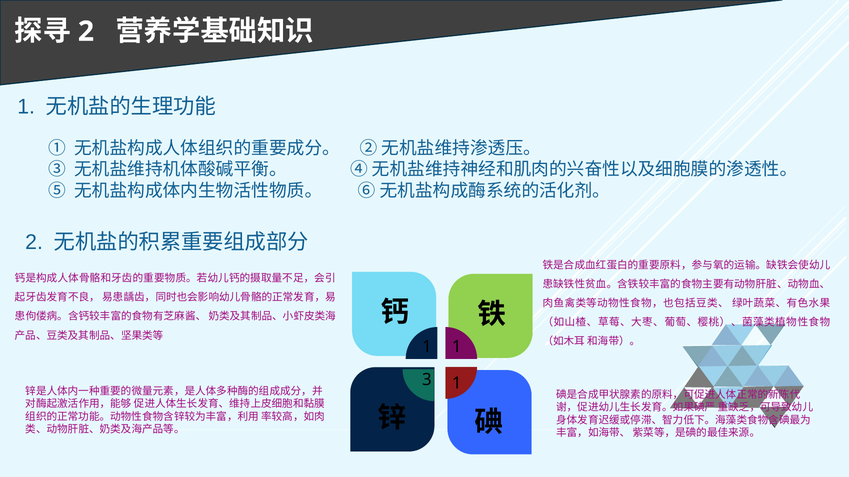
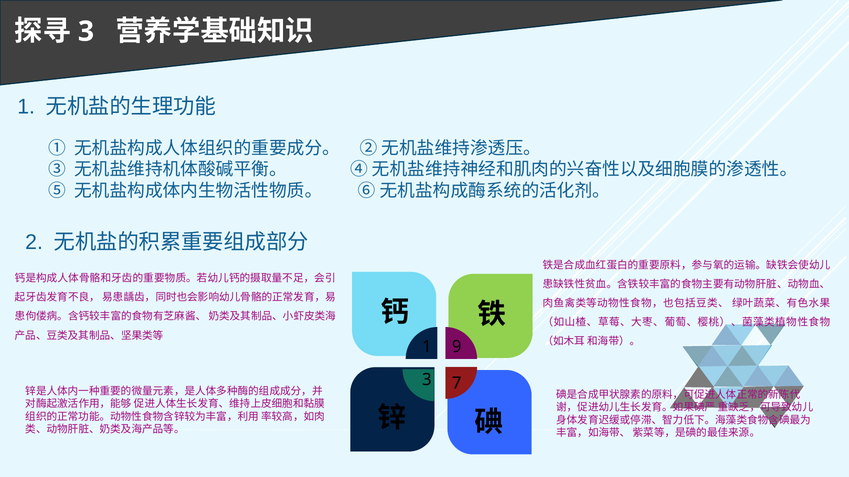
2: 2 -> 3 (86, 31)
1 1: 1 -> 9 (457, 347)
3 1: 1 -> 7 (457, 383)
